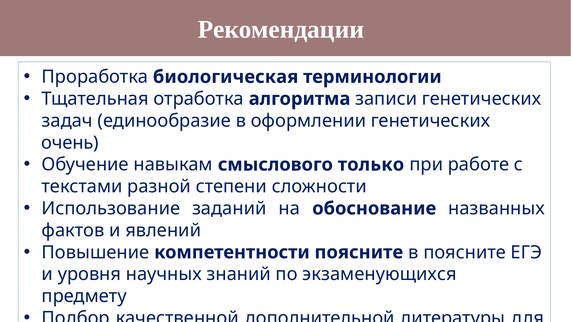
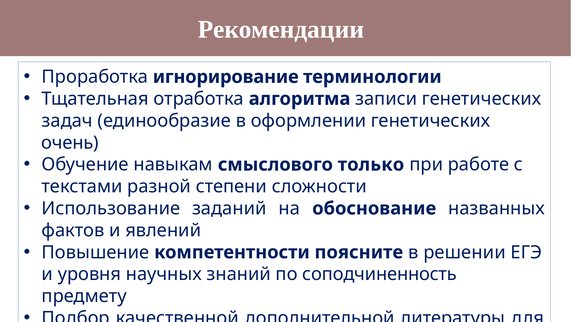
биологическая: биологическая -> игнорирование (226, 77)
в поясните: поясните -> решении (465, 253)
экзаменующихся: экзаменующихся -> соподчиненность (380, 275)
